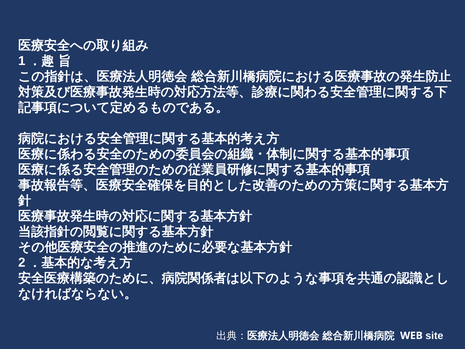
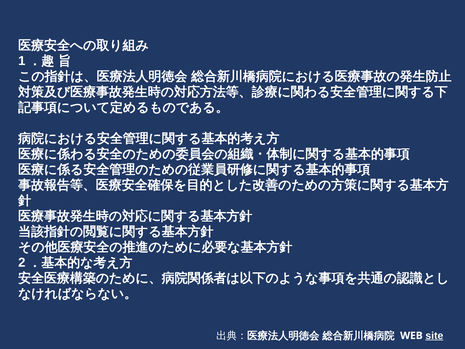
site underline: none -> present (434, 335)
